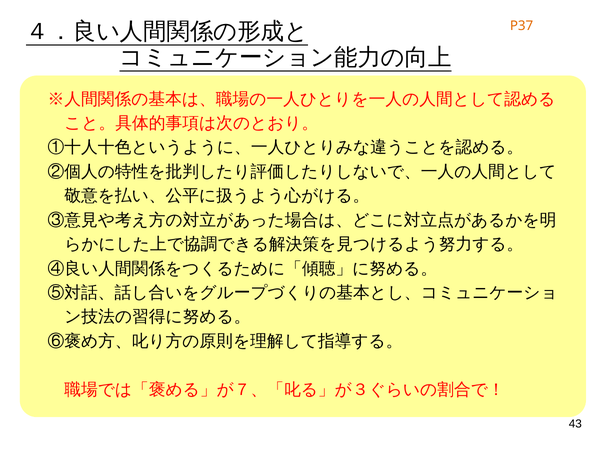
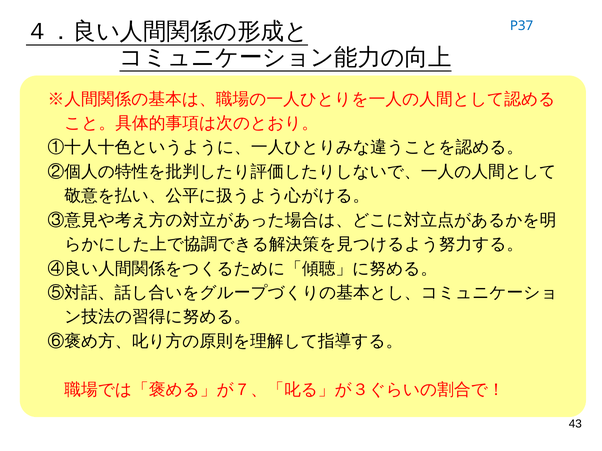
P37 colour: orange -> blue (522, 26)
